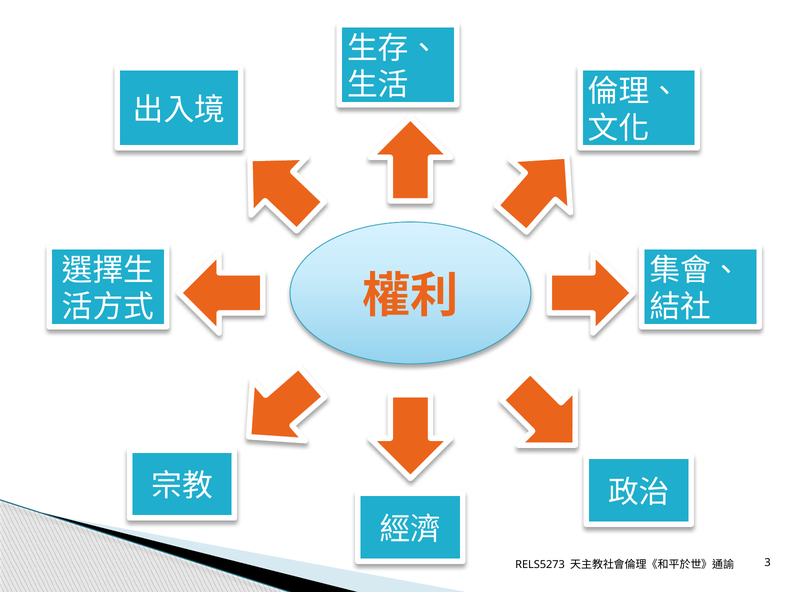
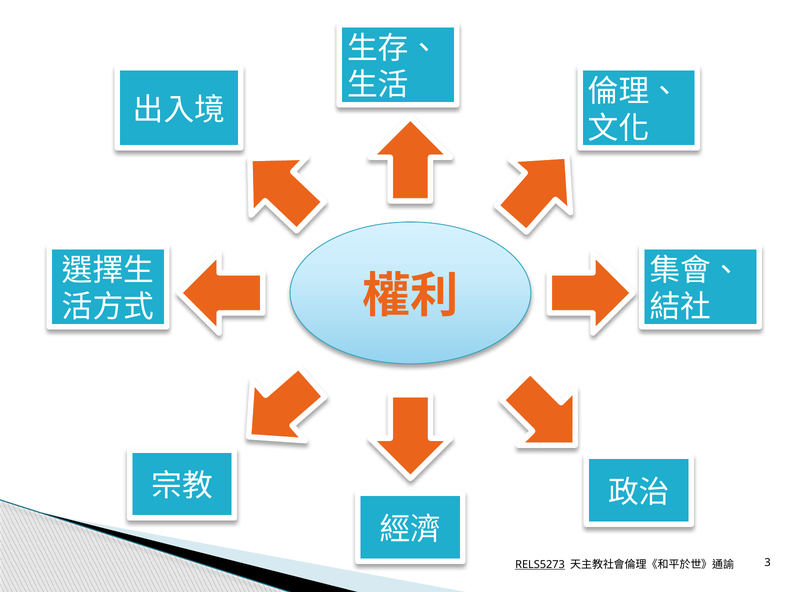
RELS5273 underline: none -> present (540, 565)
